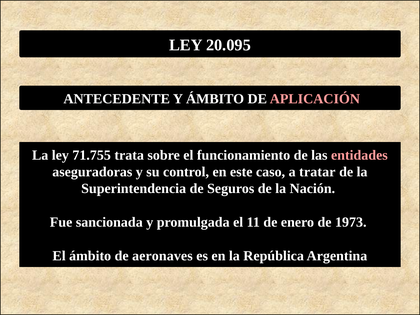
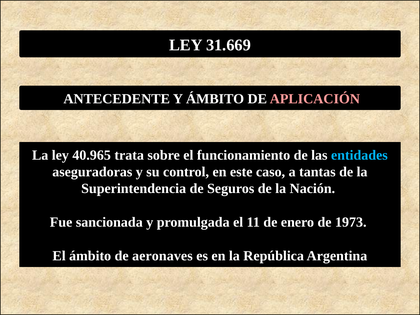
20.095: 20.095 -> 31.669 (228, 45)
71.755: 71.755 -> 40.965 (92, 155)
entidades colour: pink -> light blue (359, 155)
tratar: tratar -> tantas (317, 172)
